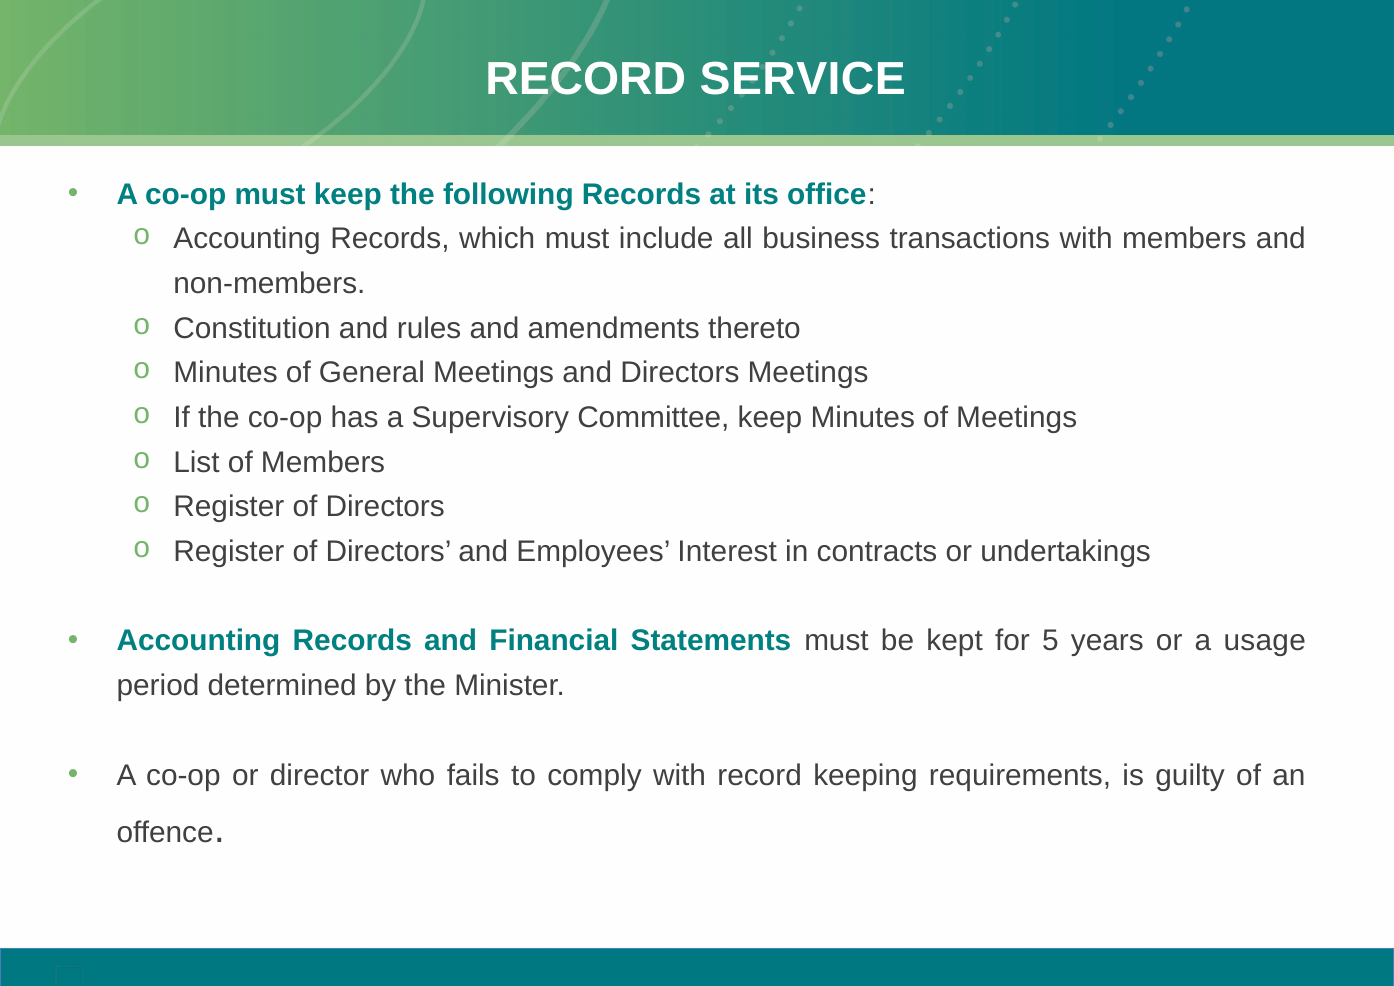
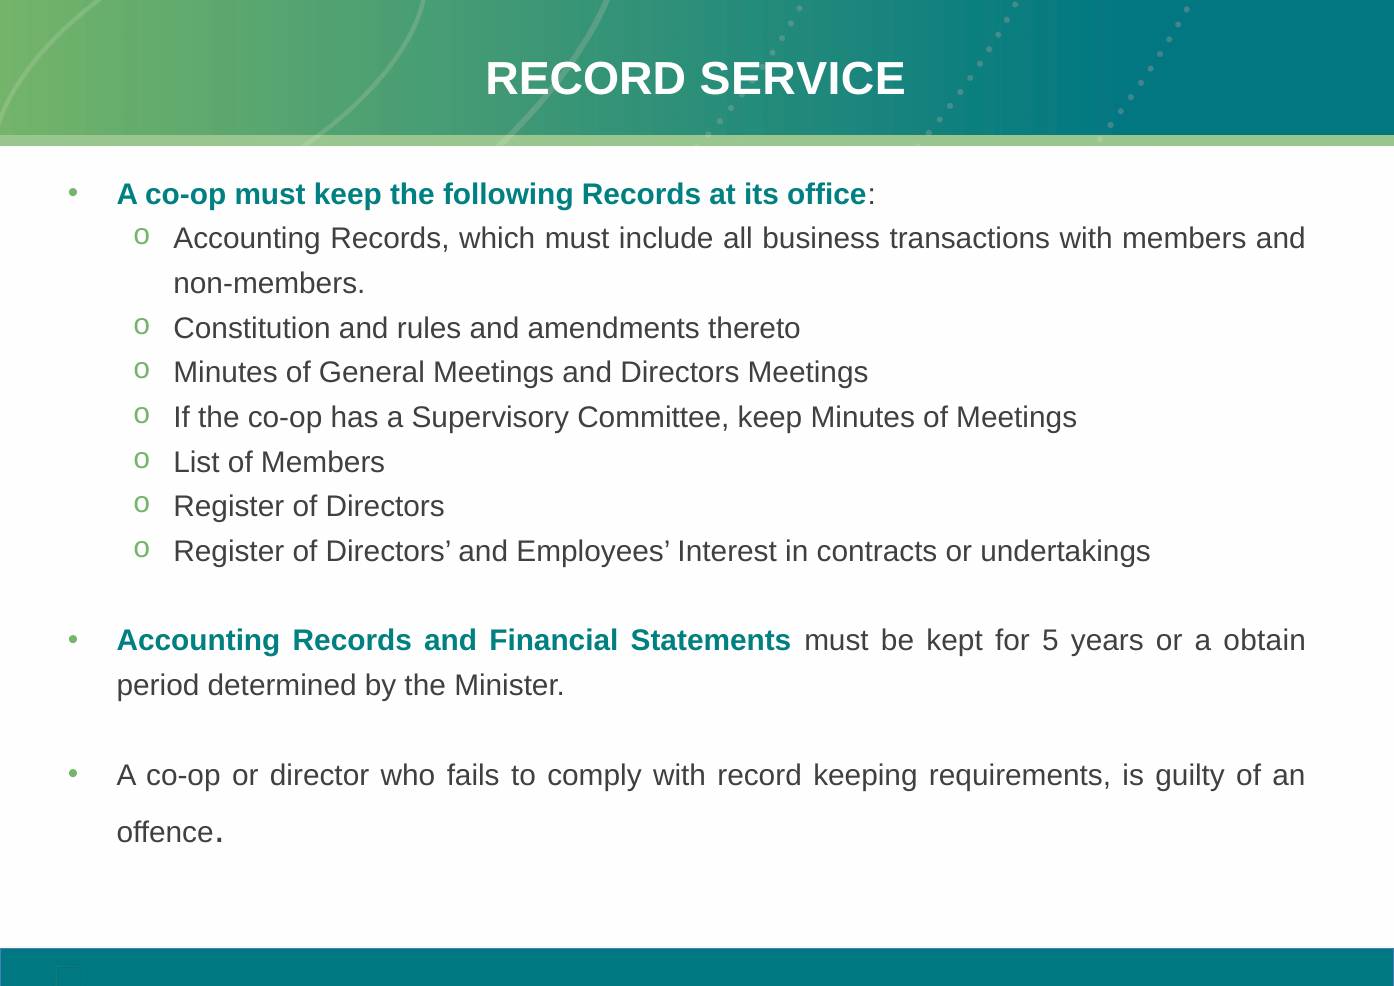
usage: usage -> obtain (1265, 641)
